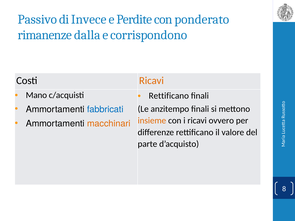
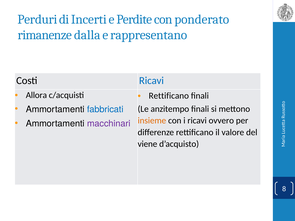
Passivo: Passivo -> Perduri (37, 19)
Invece: Invece -> Incerti (89, 19)
corrispondono: corrispondono -> rappresentano (149, 35)
Ricavi colour: orange -> blue (152, 81)
Mano: Mano -> Allora (36, 95)
macchinari colour: orange -> purple (109, 124)
parte: parte -> viene (147, 144)
